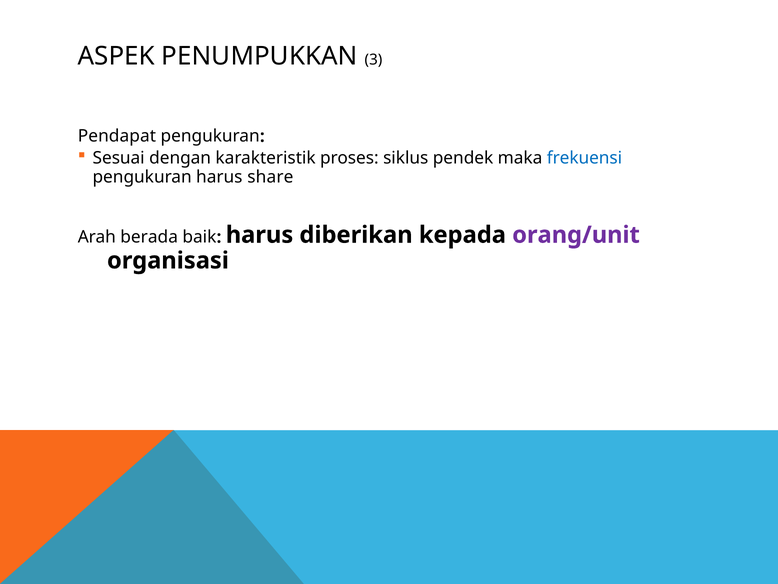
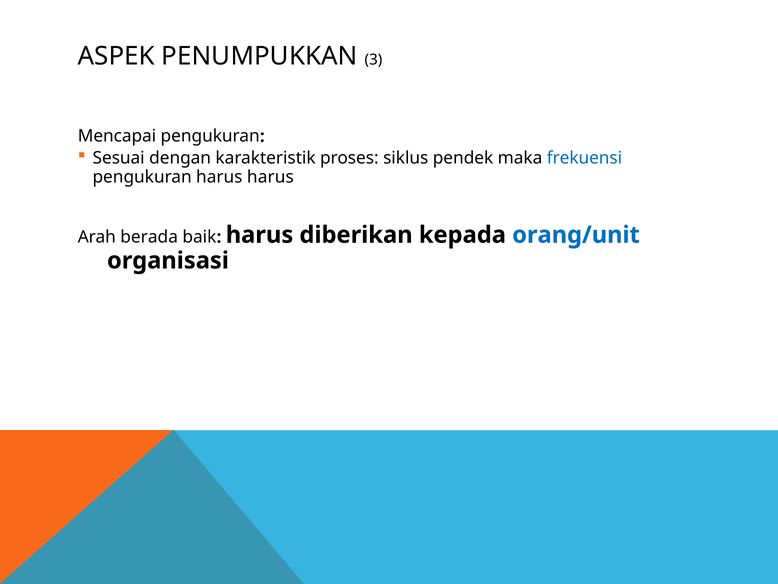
Pendapat: Pendapat -> Mencapai (117, 136)
harus share: share -> harus (270, 177)
orang/unit colour: purple -> blue (576, 235)
